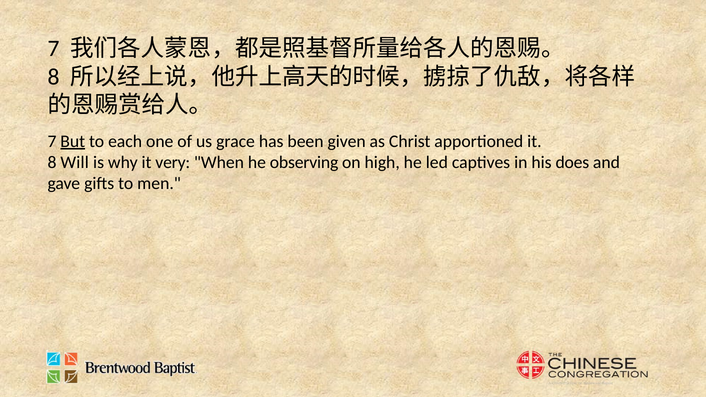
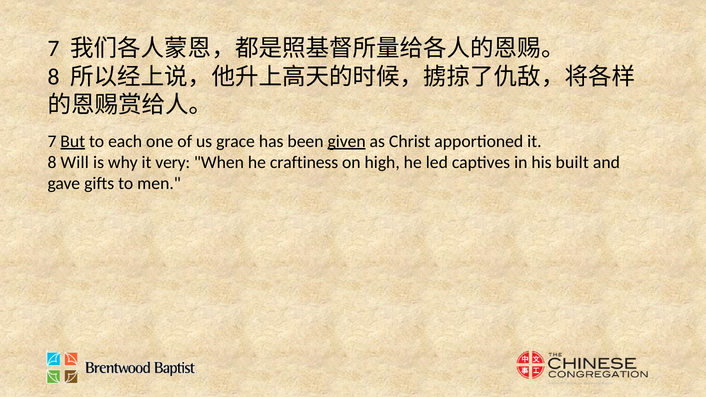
given underline: none -> present (347, 141)
observing: observing -> craftiness (304, 162)
does: does -> built (572, 162)
